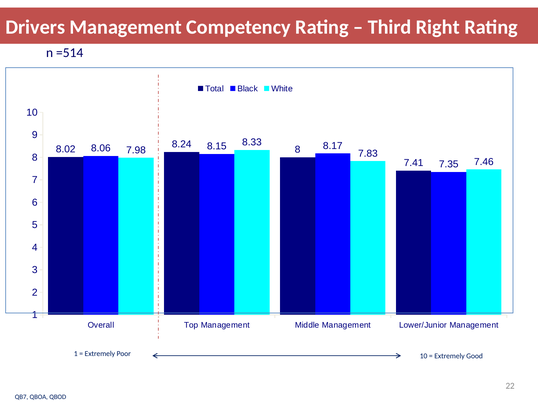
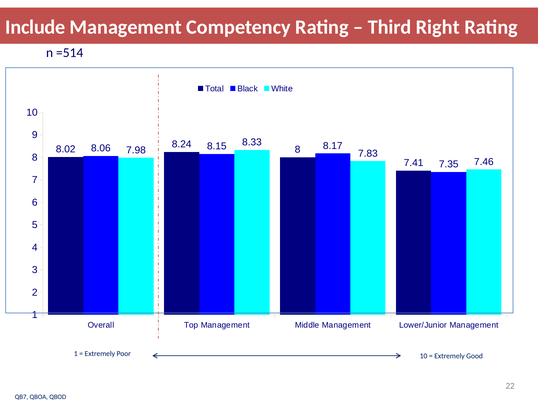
Drivers: Drivers -> Include (35, 27)
